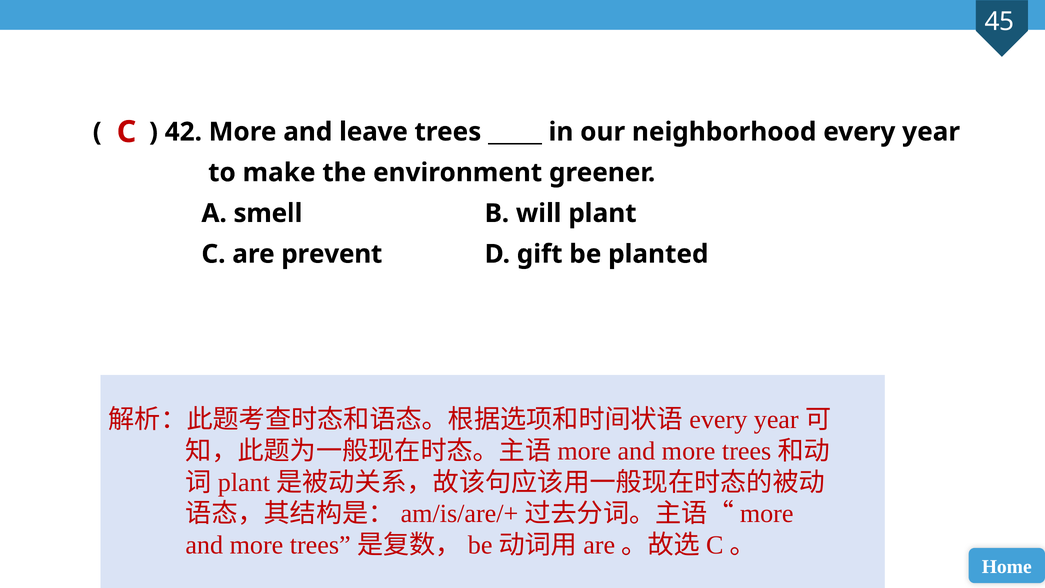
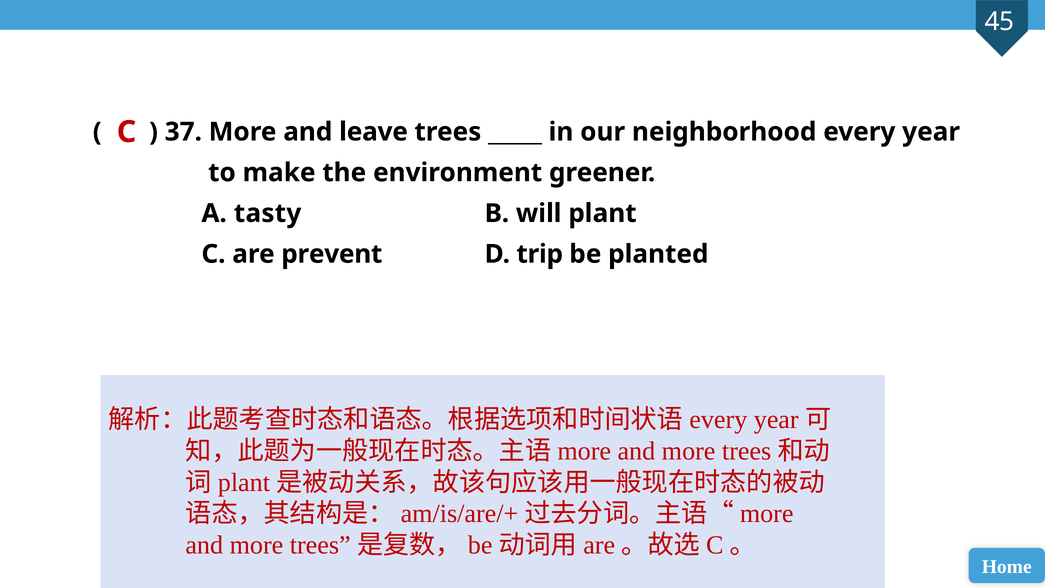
42: 42 -> 37 (183, 132)
smell: smell -> tasty (268, 213)
gift: gift -> trip (540, 254)
